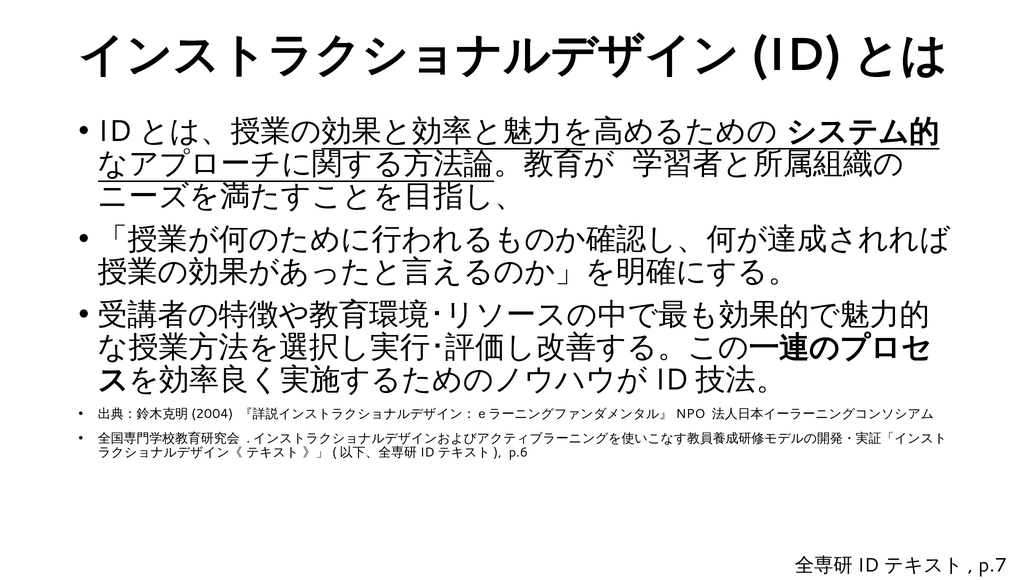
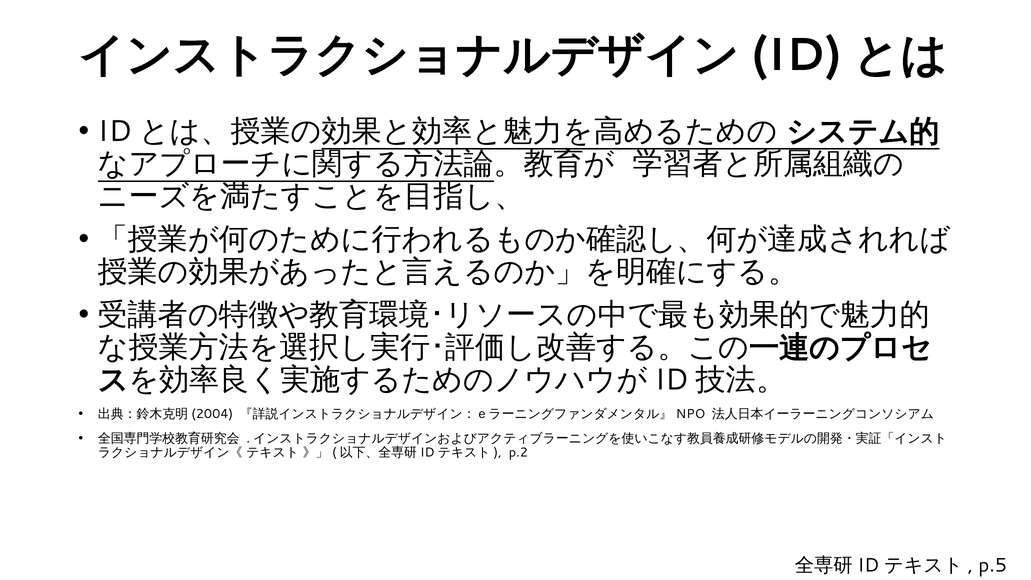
p.6: p.6 -> p.2 (518, 452)
p.7: p.7 -> p.5 (993, 565)
